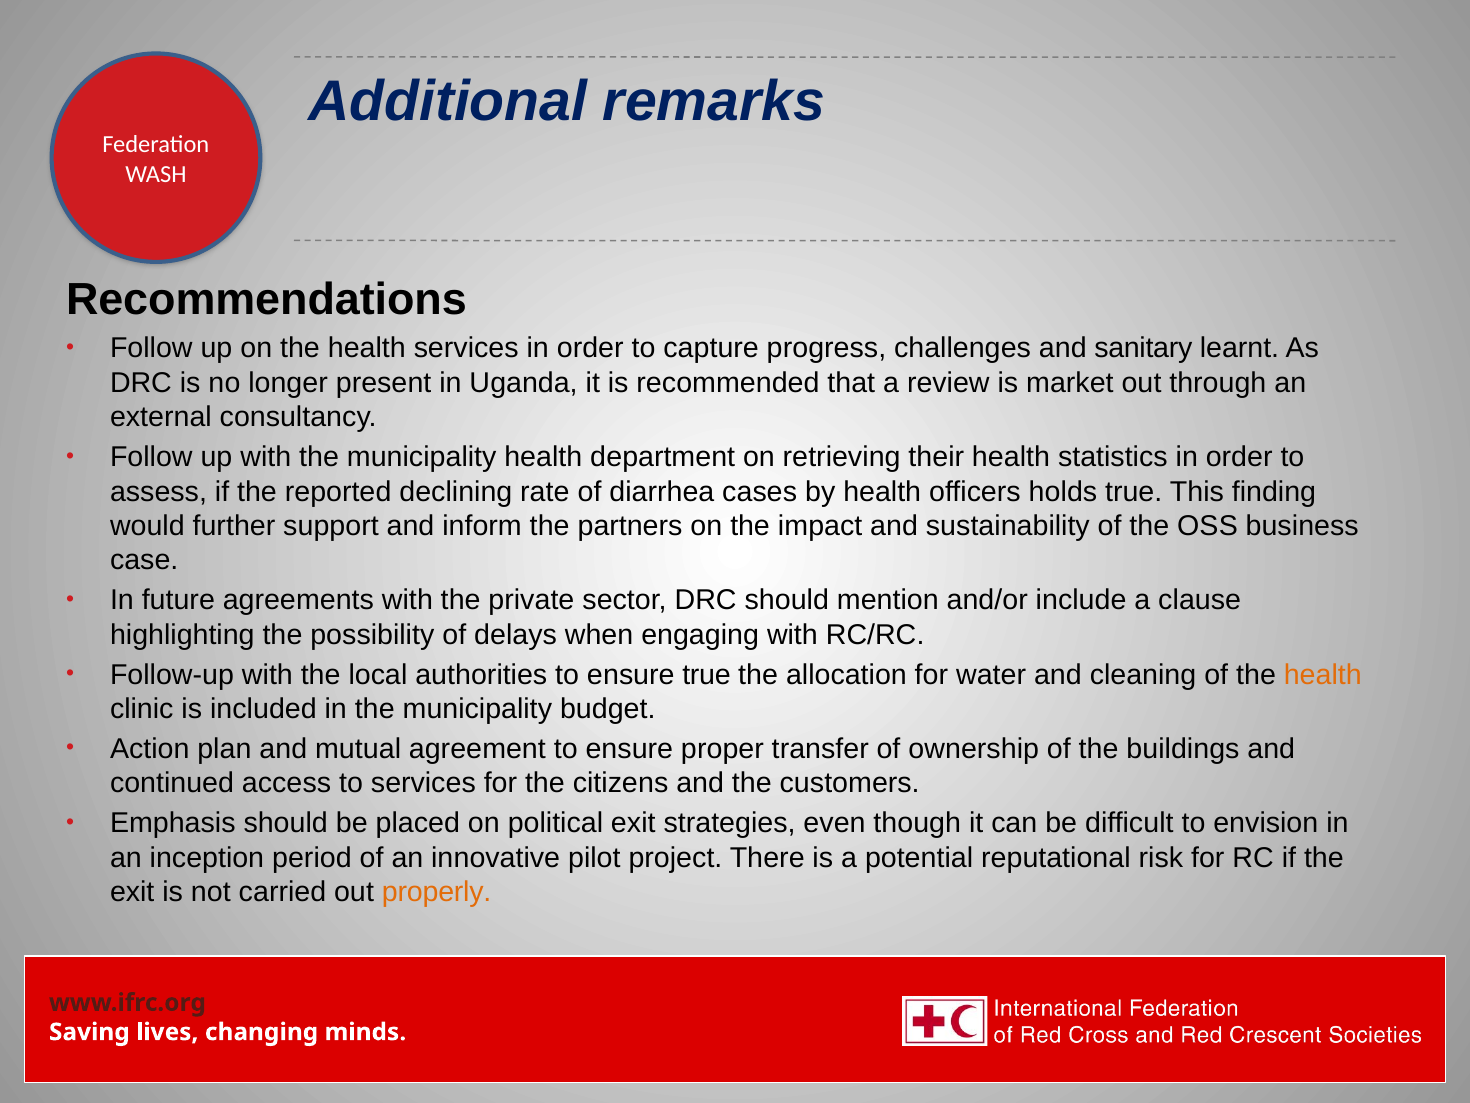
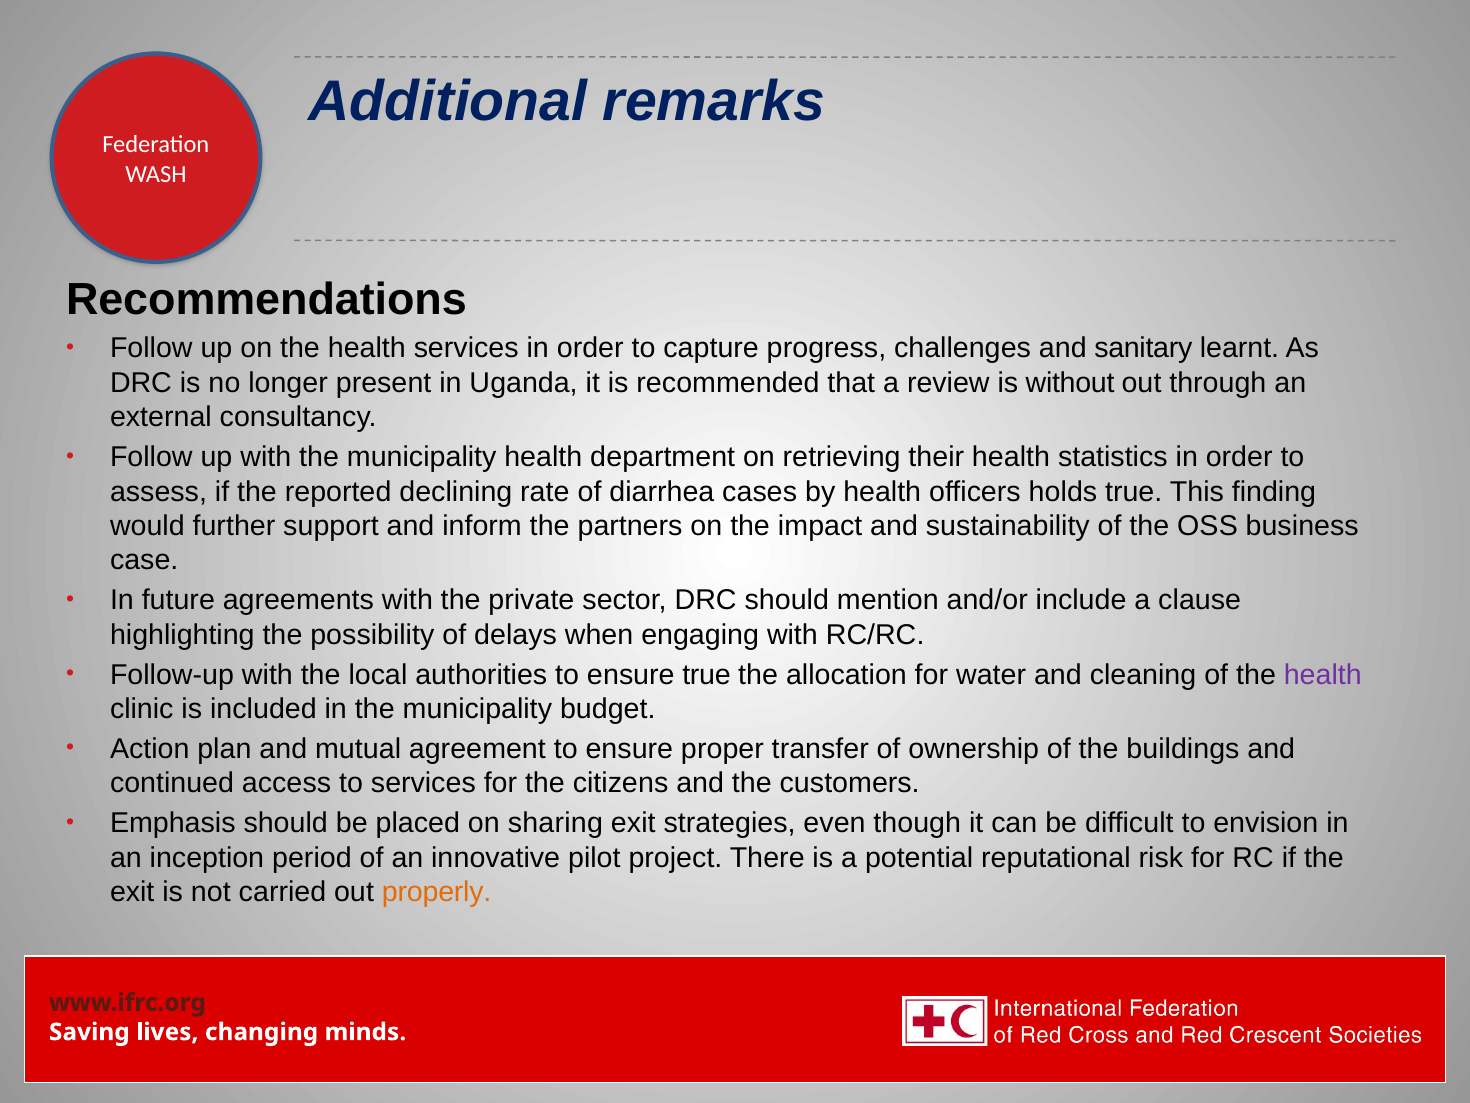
market: market -> without (1070, 383)
health colour: orange -> purple (1323, 674)
political: political -> sharing (555, 823)
